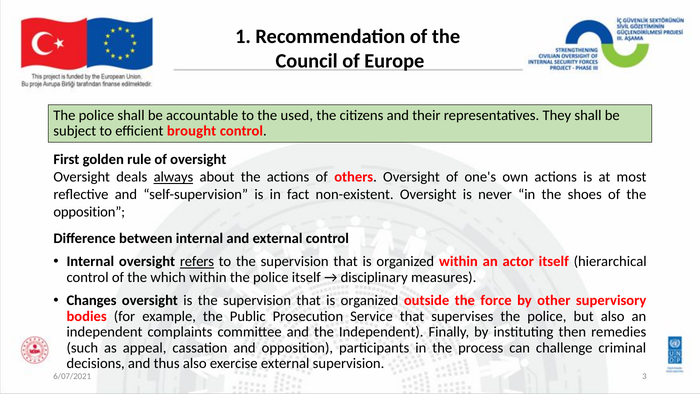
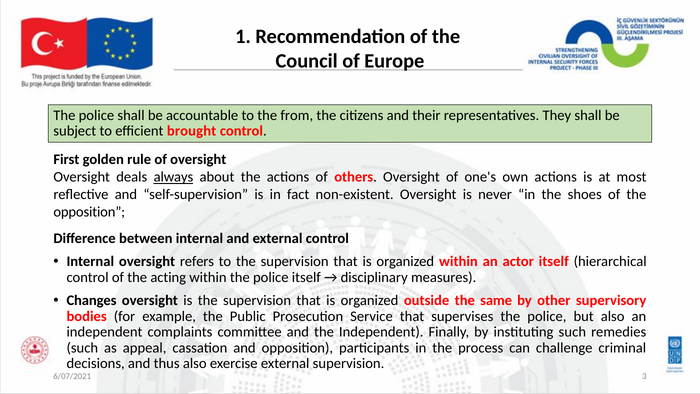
used: used -> from (297, 115)
refers underline: present -> none (197, 262)
which: which -> acting (168, 277)
force: force -> same (496, 300)
instituting then: then -> such (572, 332)
